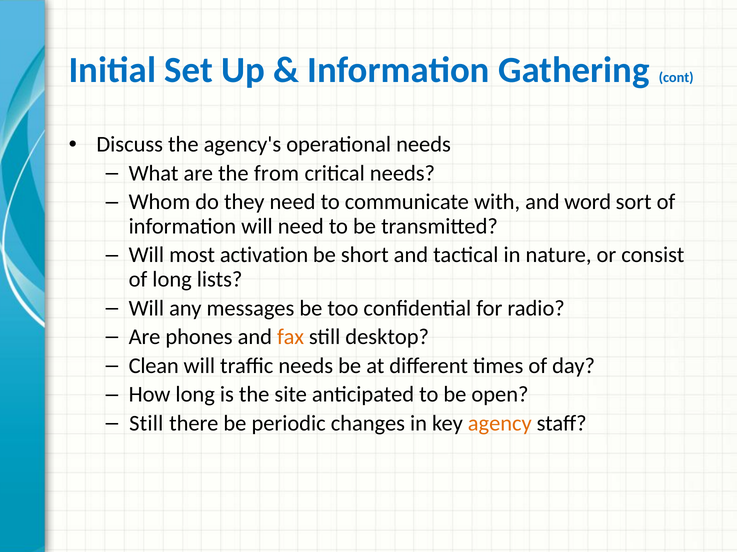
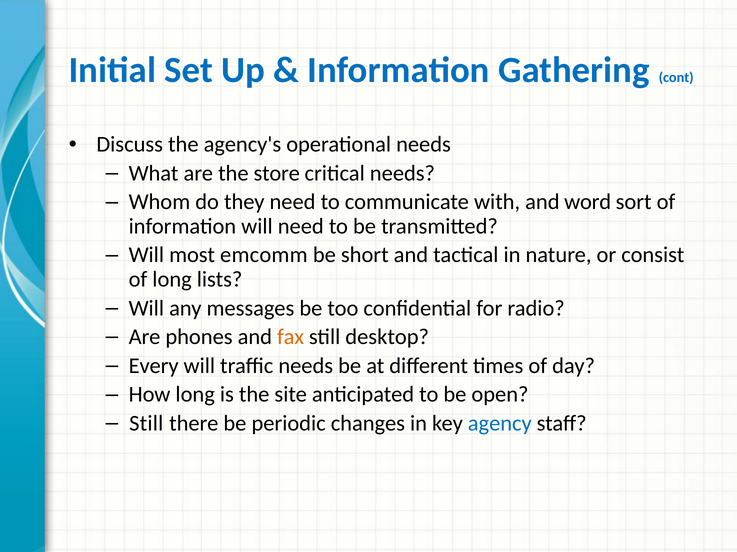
from: from -> store (277, 173)
activation: activation -> emcomm (264, 255)
Clean: Clean -> Every (154, 366)
agency colour: orange -> blue (500, 424)
